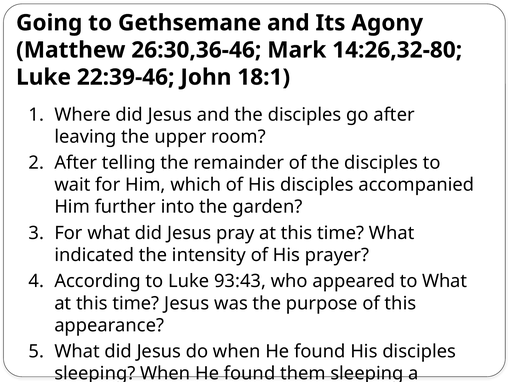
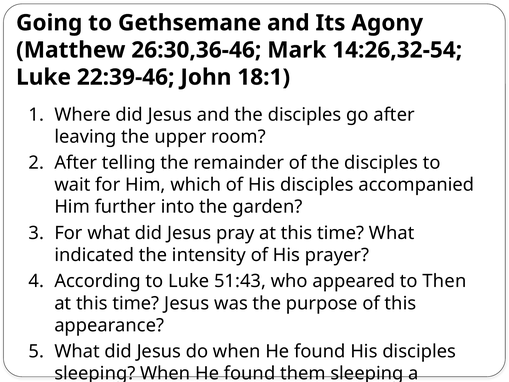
14:26,32-80: 14:26,32-80 -> 14:26,32-54 (397, 50)
93:43: 93:43 -> 51:43 (240, 281)
to What: What -> Then (444, 281)
